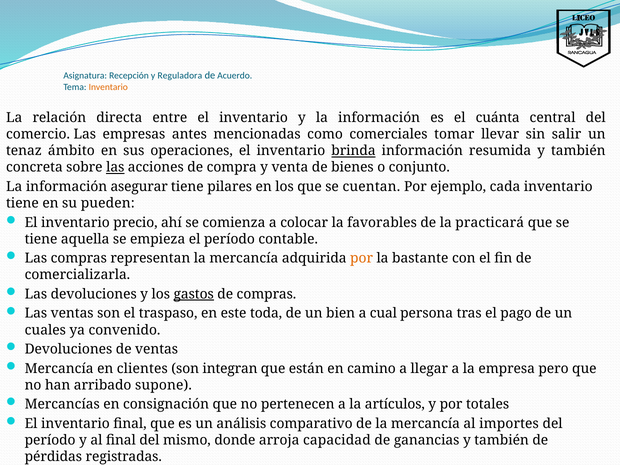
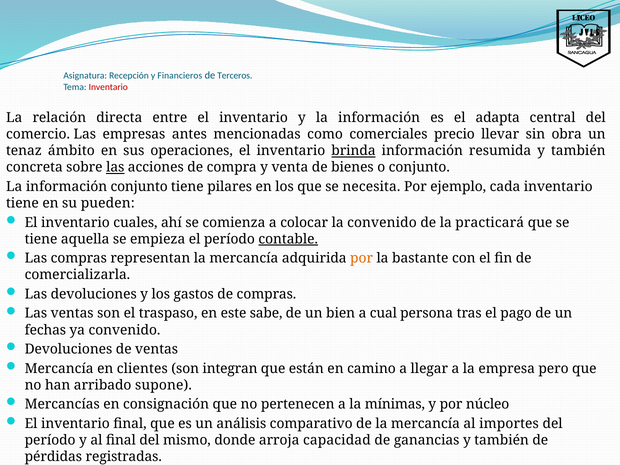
Reguladora: Reguladora -> Financieros (180, 76)
Acuerdo: Acuerdo -> Terceros (235, 76)
Inventario colour: orange -> red (108, 87)
cuánta: cuánta -> adapta (498, 118)
tomar: tomar -> precio (454, 134)
salir: salir -> obra (567, 134)
información asegurar: asegurar -> conjunto (139, 187)
cuentan: cuentan -> necesita (371, 187)
precio: precio -> cuales (135, 223)
la favorables: favorables -> convenido (382, 223)
contable underline: none -> present (288, 239)
gastos underline: present -> none (194, 294)
toda: toda -> sabe (266, 313)
cuales: cuales -> fechas (45, 330)
artículos: artículos -> mínimas (395, 404)
totales: totales -> núcleo (488, 404)
